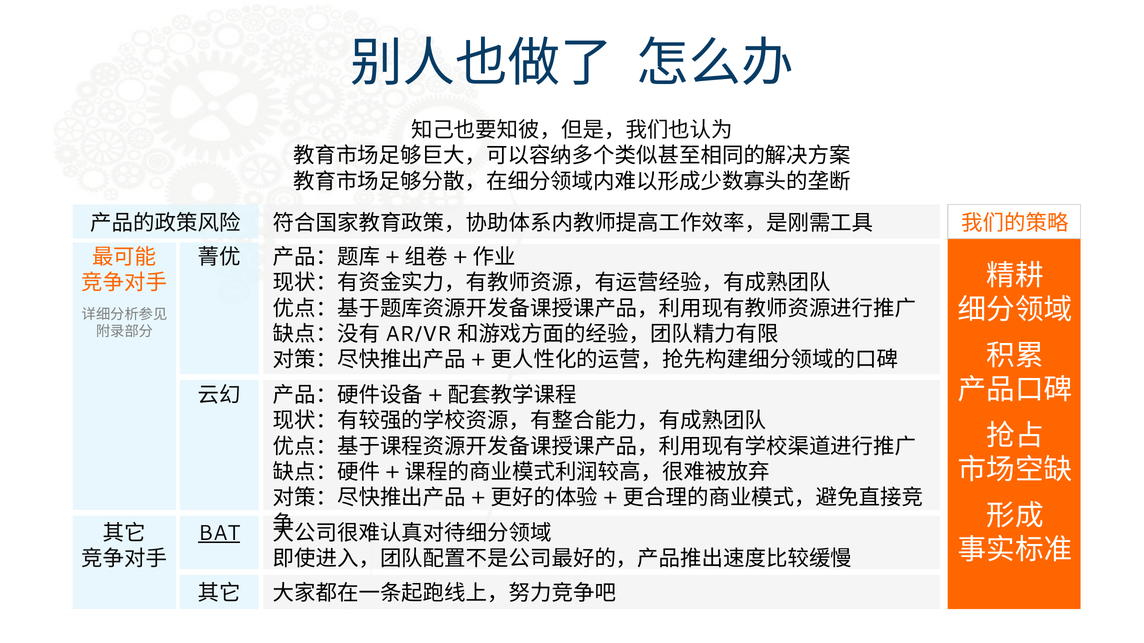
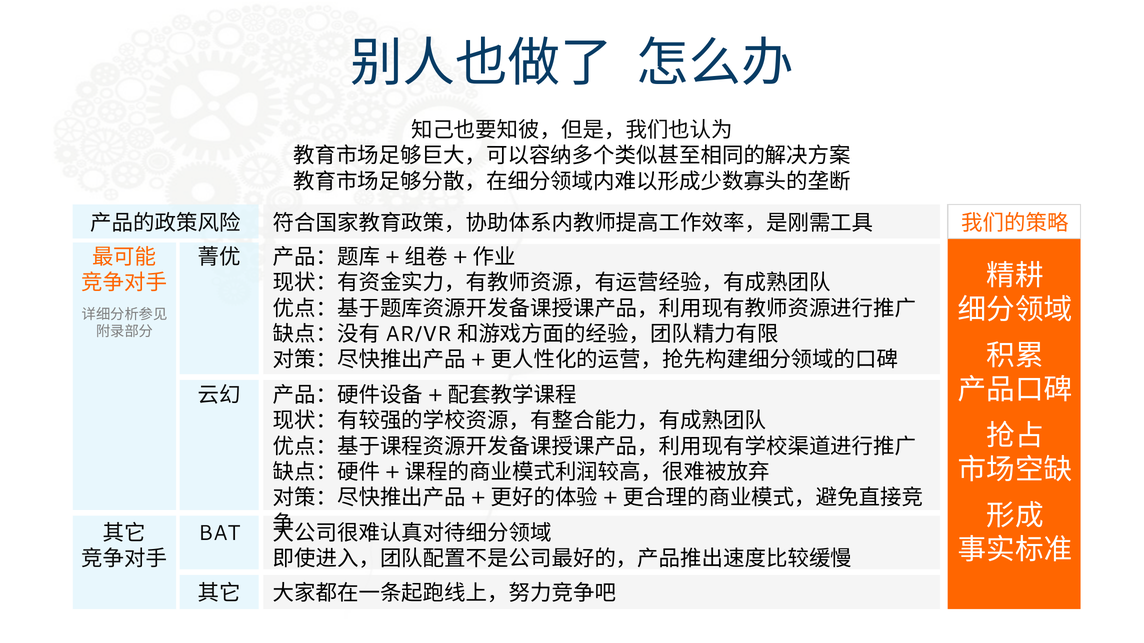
BAT underline: present -> none (219, 533)
